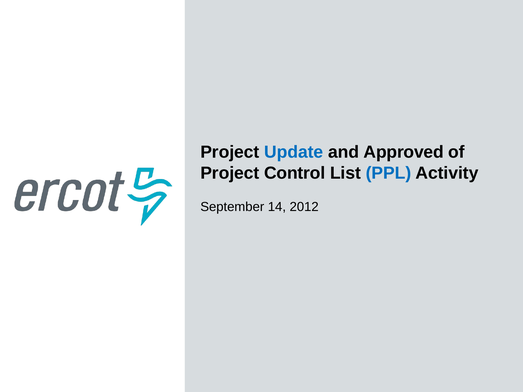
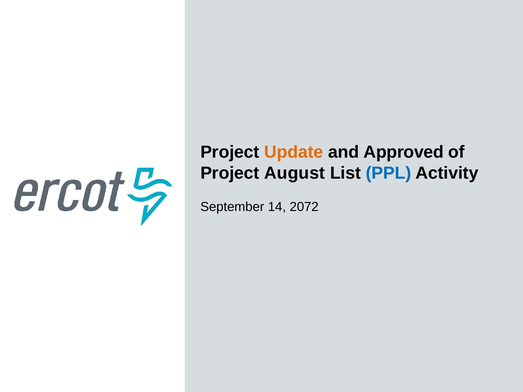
Update colour: blue -> orange (294, 152)
Control: Control -> August (295, 173)
2012: 2012 -> 2072 (304, 207)
